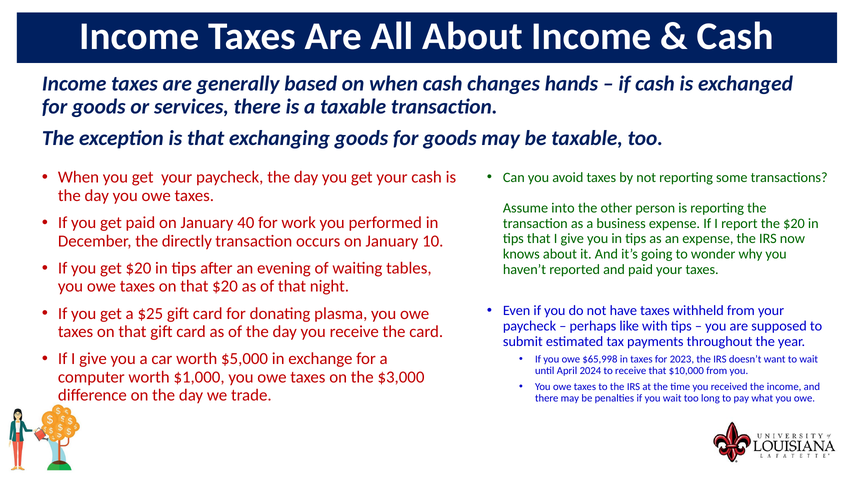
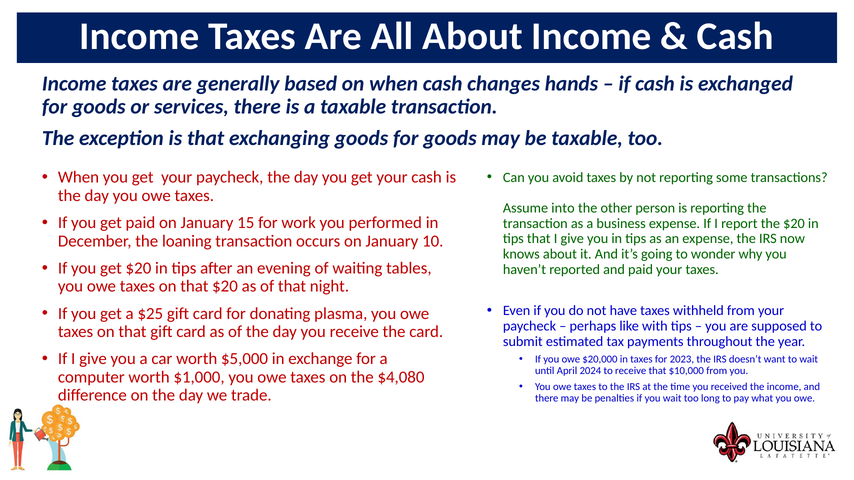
40: 40 -> 15 (246, 223)
directly: directly -> loaning (187, 241)
$65,998: $65,998 -> $20,000 (600, 360)
$3,000: $3,000 -> $4,080 (401, 377)
